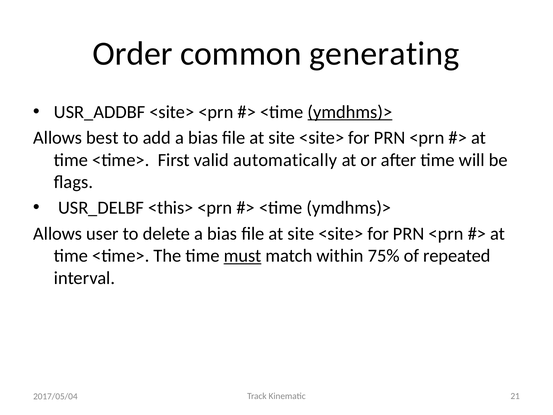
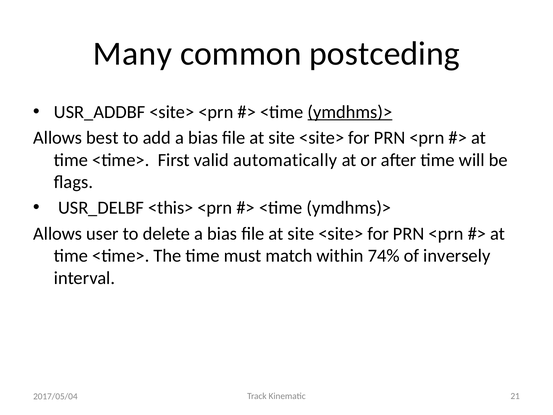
Order: Order -> Many (132, 54)
generating: generating -> postceding (384, 54)
must underline: present -> none (243, 256)
75%: 75% -> 74% (384, 256)
repeated: repeated -> inversely (457, 256)
